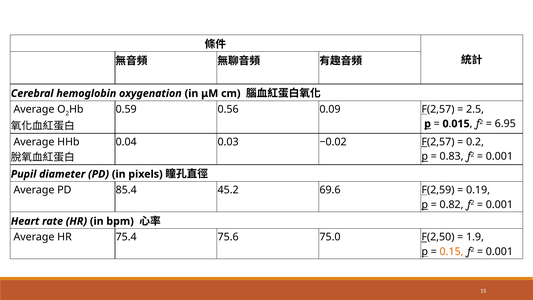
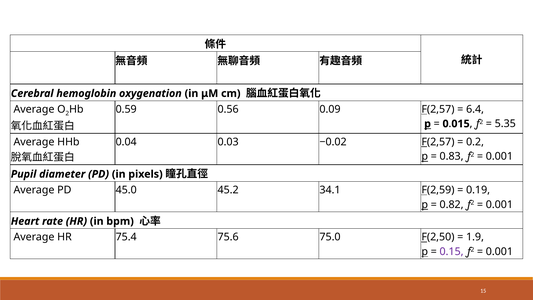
2.5: 2.5 -> 6.4 (475, 109)
6.95: 6.95 -> 5.35 (505, 124)
85.4: 85.4 -> 45.0 (126, 190)
69.6: 69.6 -> 34.1 (330, 190)
0.15 colour: orange -> purple (452, 251)
